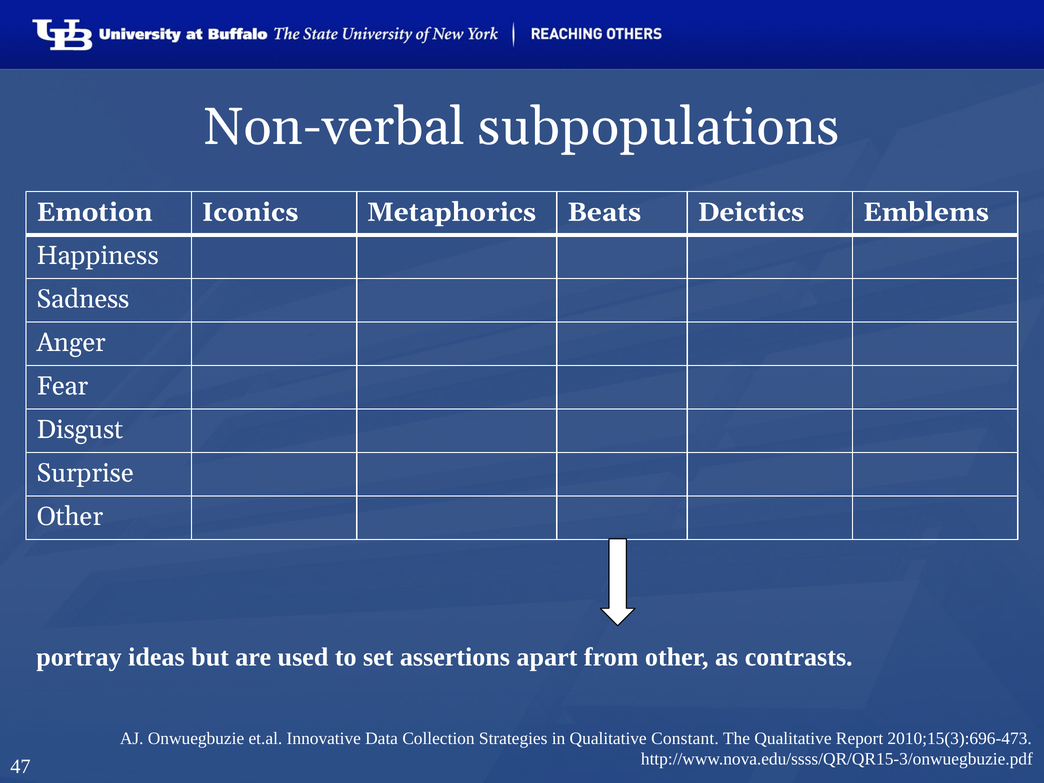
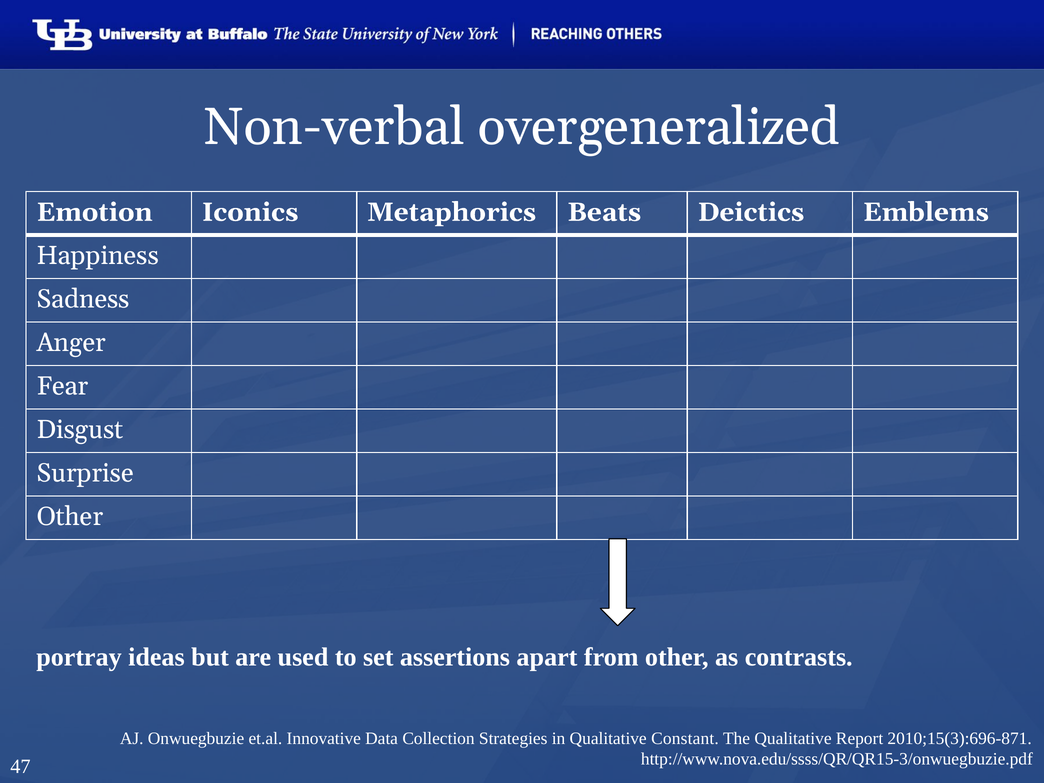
subpopulations: subpopulations -> overgeneralized (659, 127)
2010;15(3):696-473: 2010;15(3):696-473 -> 2010;15(3):696-871 (960, 738)
